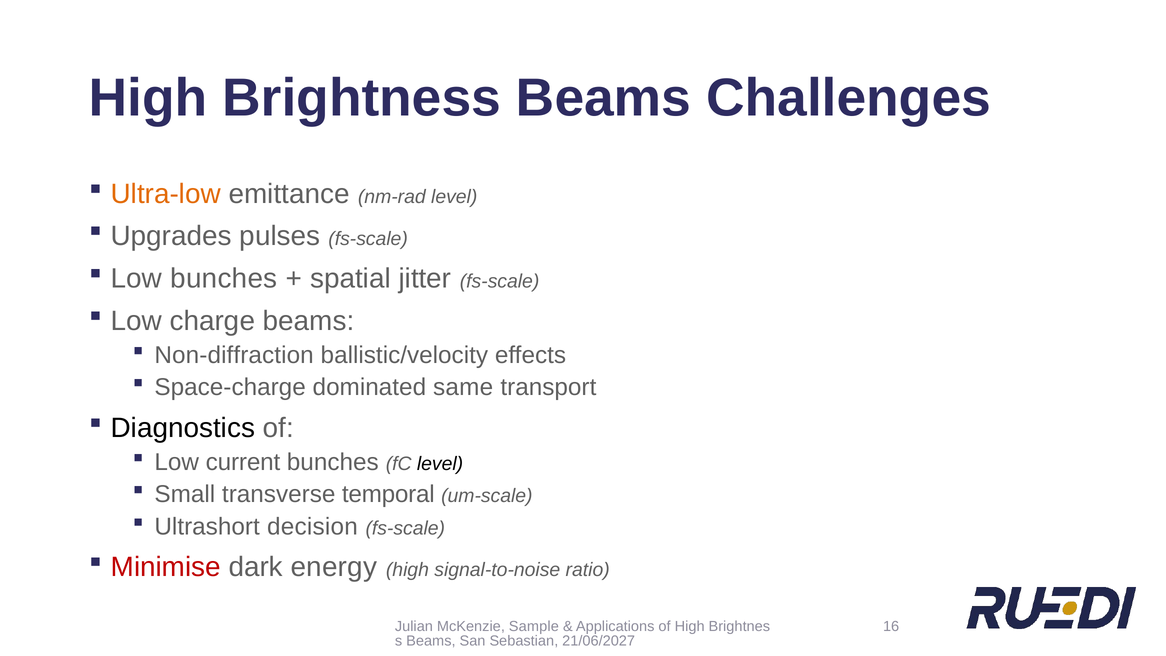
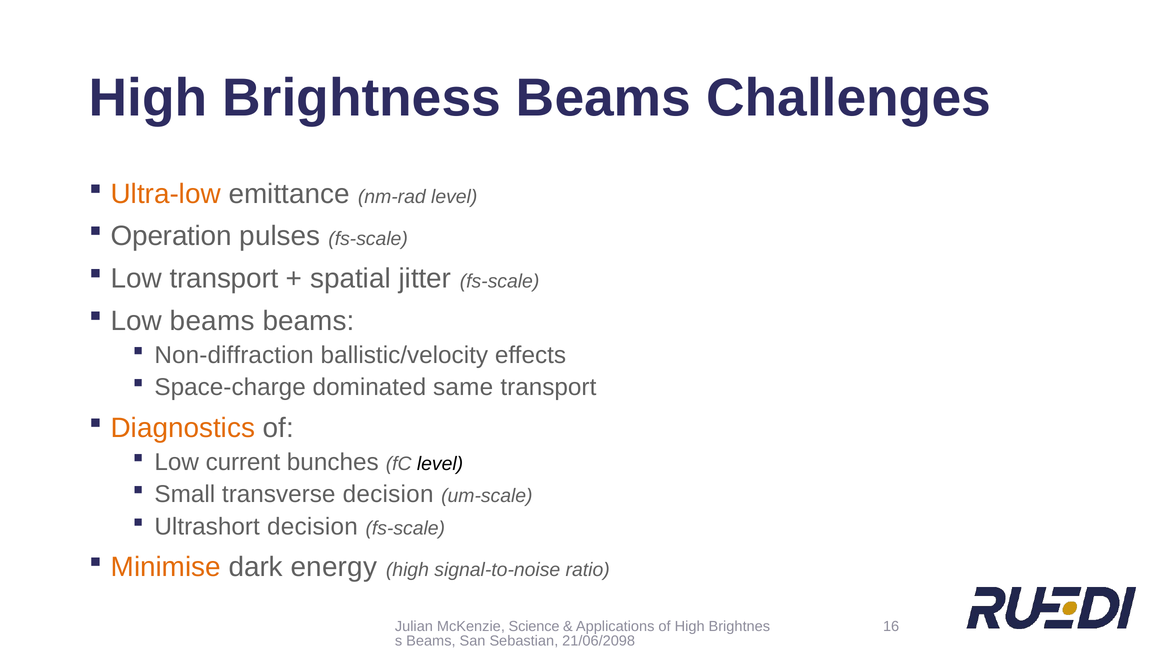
Upgrades: Upgrades -> Operation (171, 236)
Low bunches: bunches -> transport (224, 279)
Low charge: charge -> beams (212, 321)
Diagnostics colour: black -> orange (183, 428)
transverse temporal: temporal -> decision (388, 494)
Minimise colour: red -> orange (166, 567)
Sample: Sample -> Science (534, 626)
21/06/2027: 21/06/2027 -> 21/06/2098 (599, 641)
